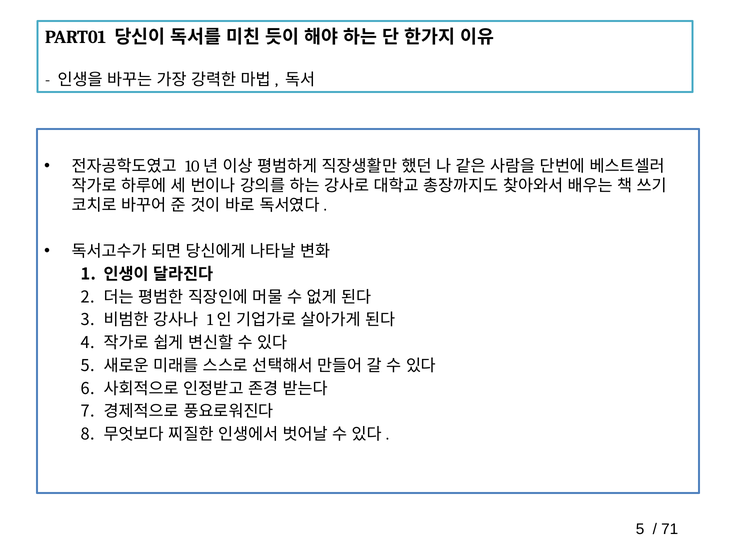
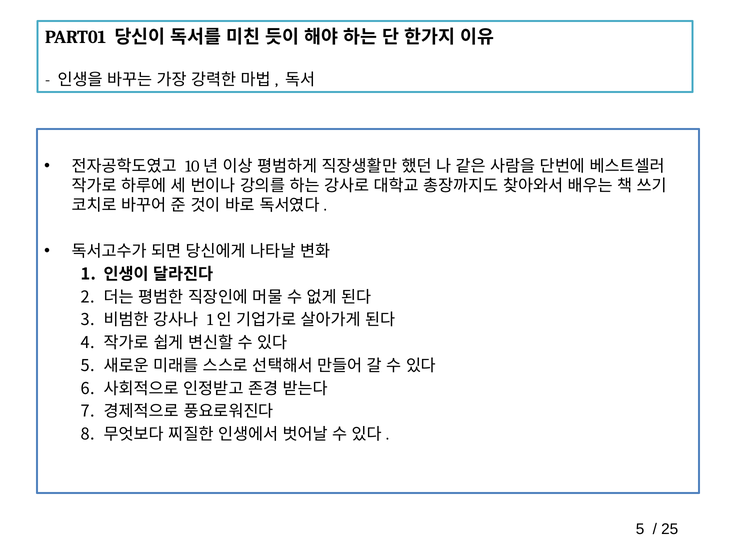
71: 71 -> 25 (670, 529)
